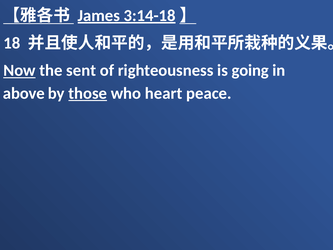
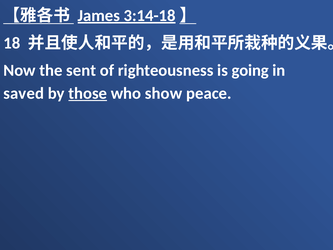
Now underline: present -> none (19, 70)
above: above -> saved (24, 93)
heart: heart -> show (164, 93)
